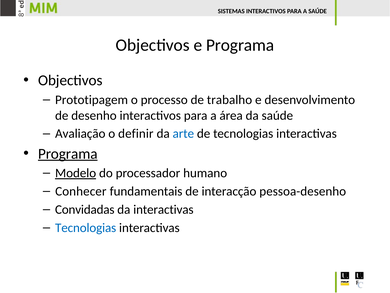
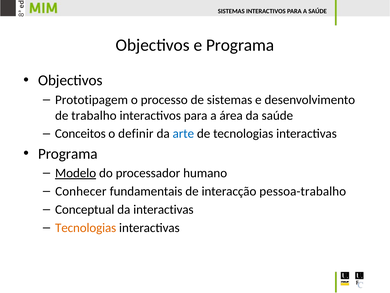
de trabalho: trabalho -> sistemas (230, 100)
desenho: desenho -> trabalho (94, 115)
Avaliação: Avaliação -> Conceitos (80, 133)
Programa underline: present -> none (68, 154)
pessoa-desenho: pessoa-desenho -> pessoa-trabalho (303, 191)
Convidadas: Convidadas -> Conceptual (85, 209)
Tecnologias colour: blue -> orange (86, 227)
